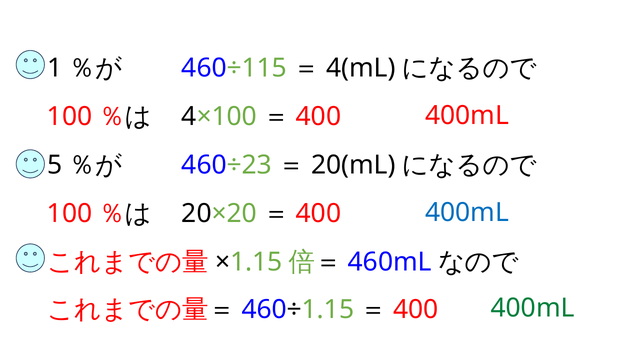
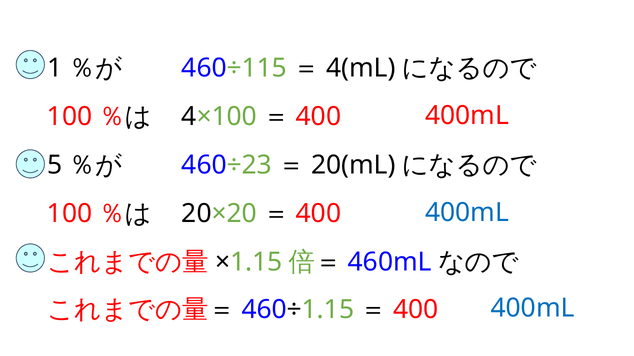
400mL colour: green -> blue (533, 309)
